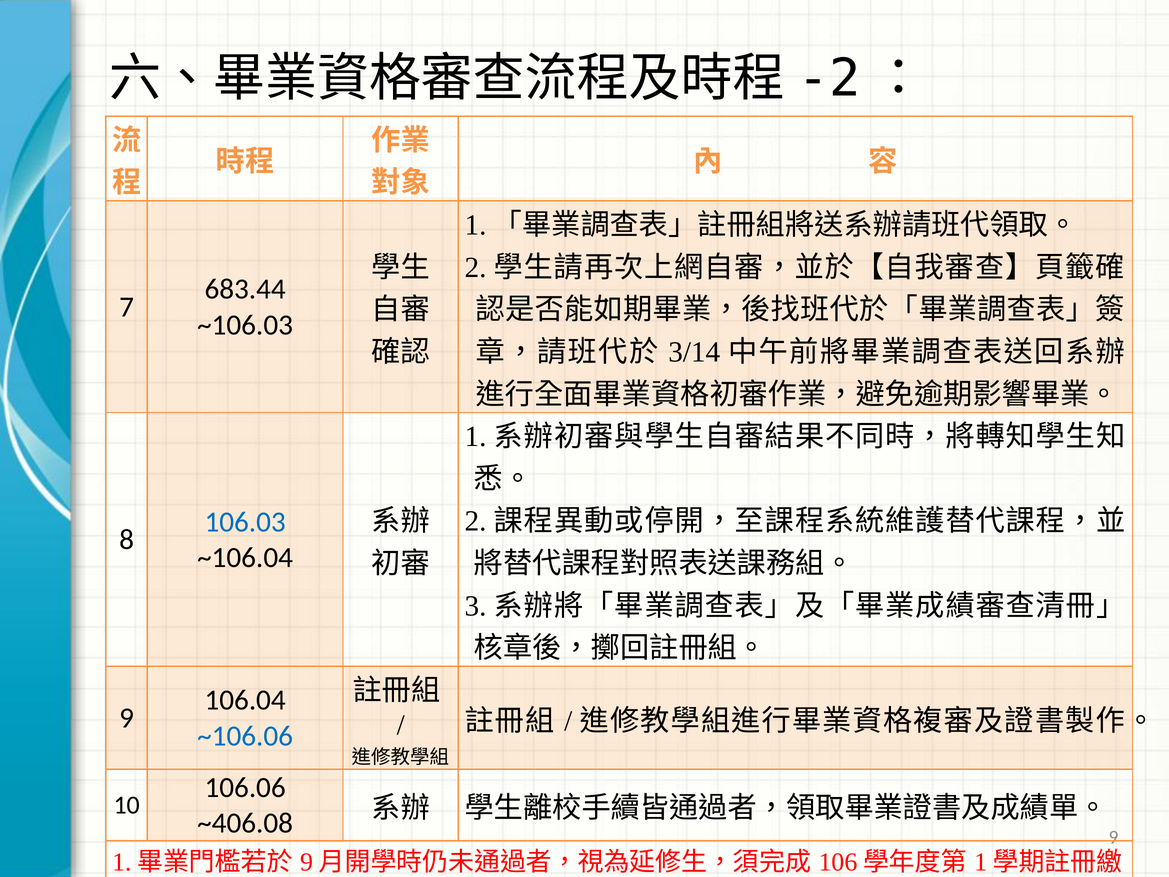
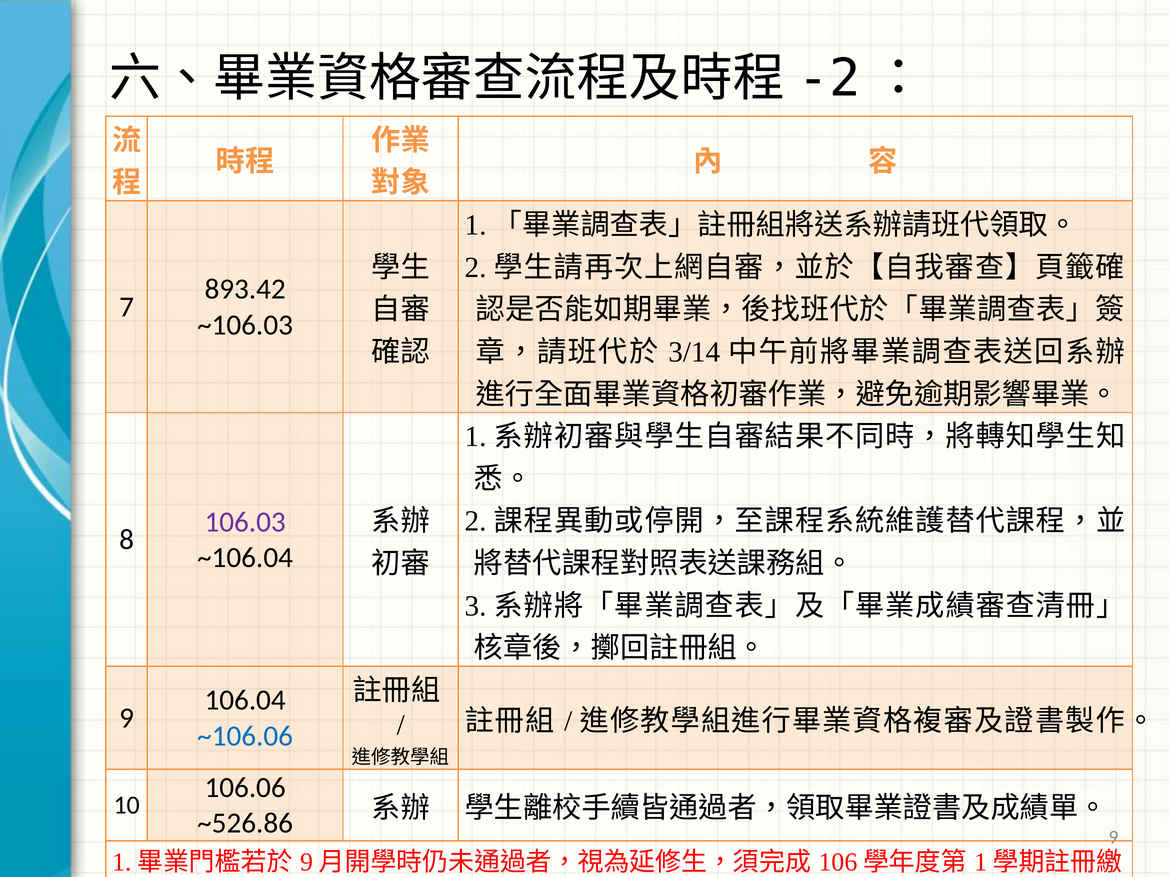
683.44: 683.44 -> 893.42 (245, 289)
106.03 colour: blue -> purple (245, 522)
~406.08: ~406.08 -> ~526.86 (245, 823)
